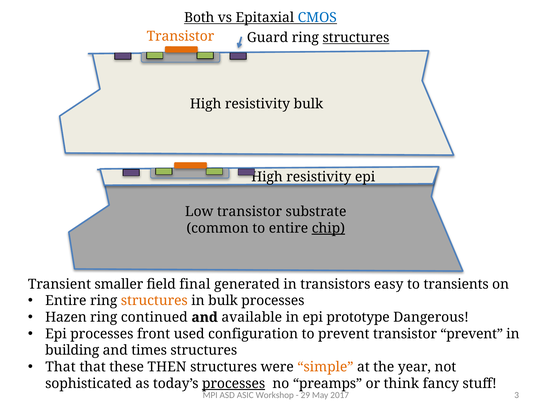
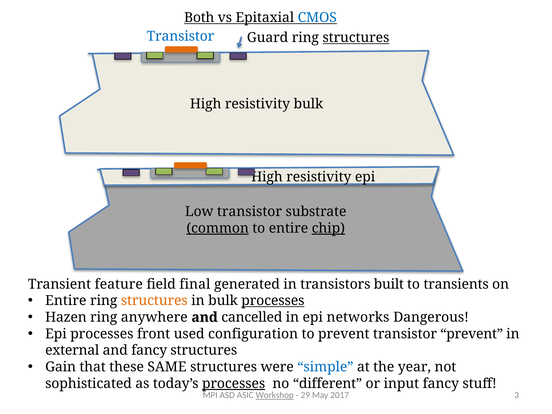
Transistor colour: orange -> blue (180, 36)
common underline: none -> present (218, 228)
smaller: smaller -> feature (119, 284)
easy: easy -> built (389, 284)
processes underline: none -> present (273, 301)
continued: continued -> anywhere (154, 317)
available: available -> cancelled (252, 317)
prototype: prototype -> networks (358, 317)
building: building -> external (72, 350)
and times: times -> fancy (149, 350)
That: That -> Gain (61, 367)
THEN: THEN -> SAME (167, 367)
simple colour: orange -> blue (325, 367)
preamps: preamps -> different (328, 384)
think: think -> input (401, 384)
Workshop underline: none -> present (275, 395)
